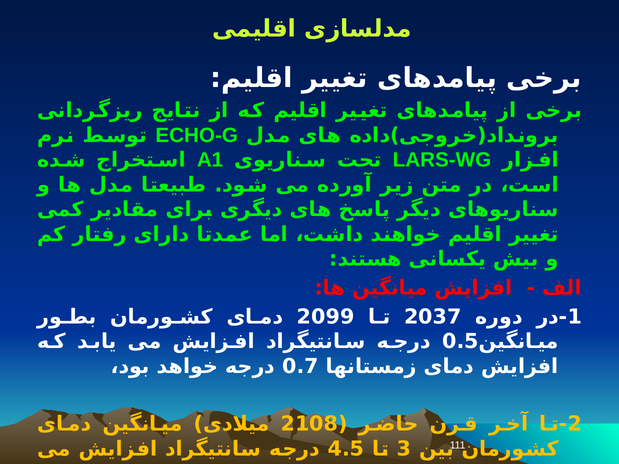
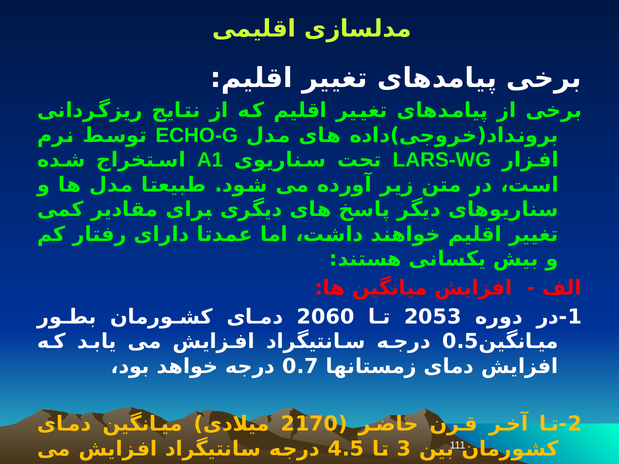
2099: 2099 -> 2060 (326, 317)
2037: 2037 -> 2053 (433, 317)
2108: 2108 -> 2170 (309, 424)
